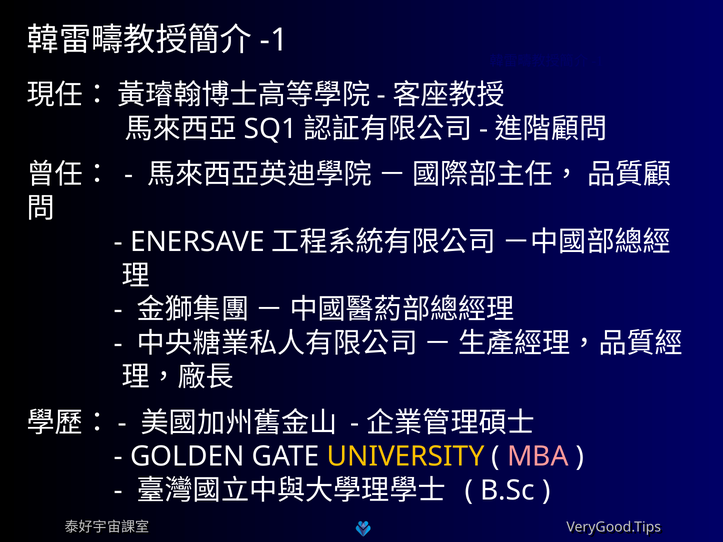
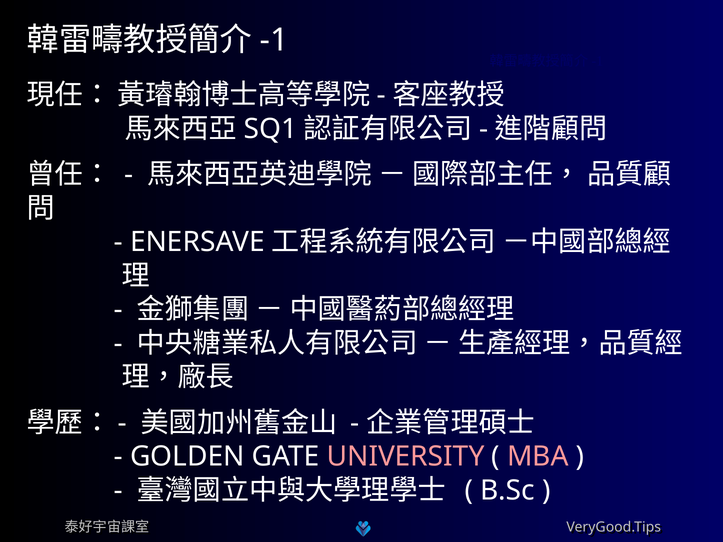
UNIVERSITY colour: yellow -> pink (406, 457)
